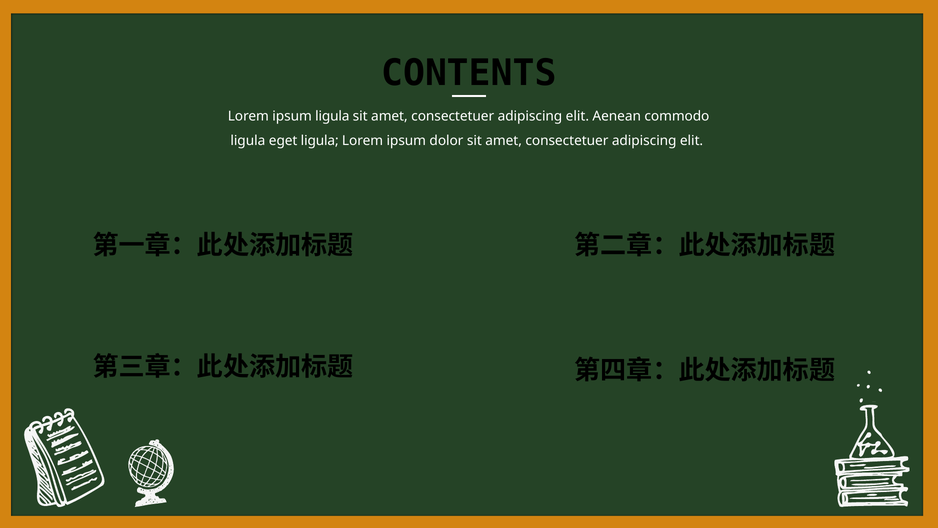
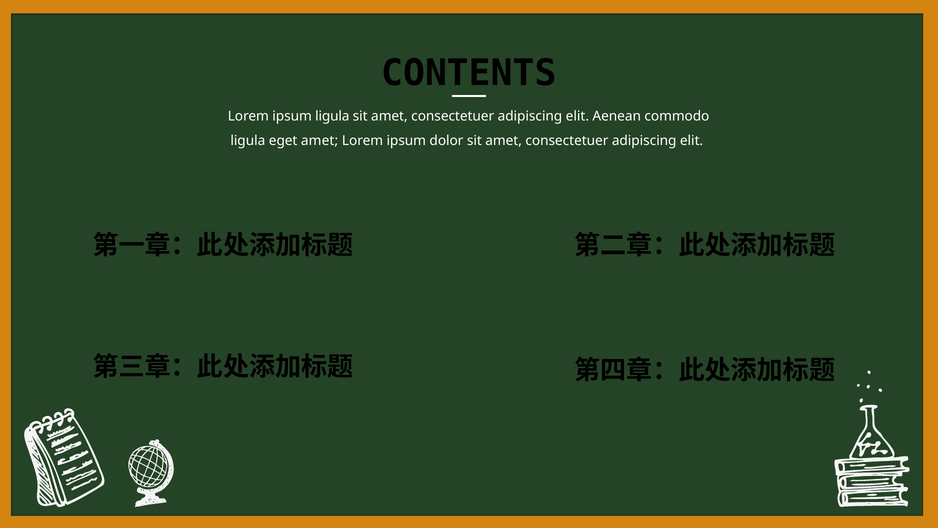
eget ligula: ligula -> amet (320, 141)
